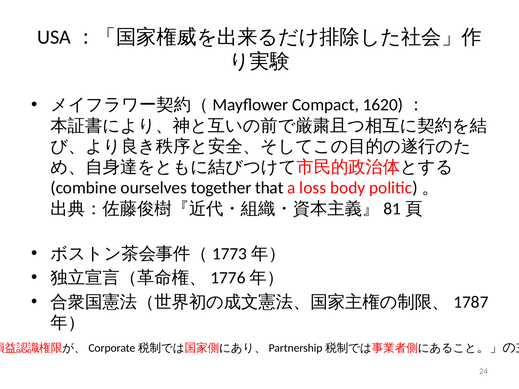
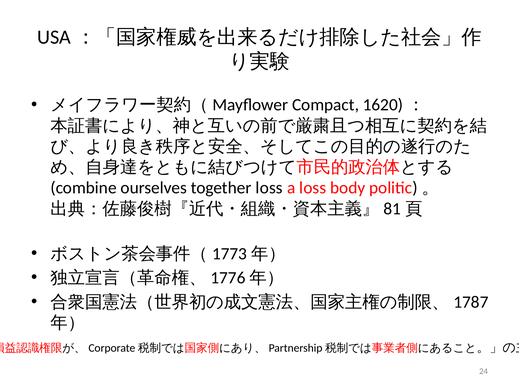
together that: that -> loss (269, 188)
